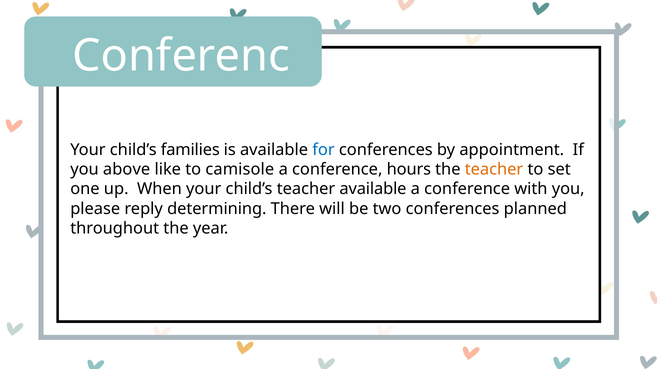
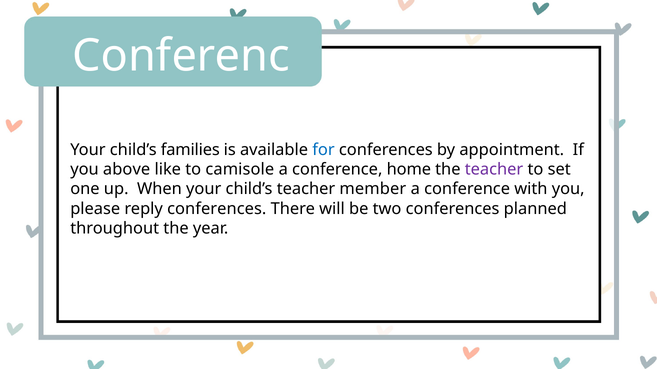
hours: hours -> home (409, 170)
teacher colour: orange -> purple (494, 170)
teacher available: available -> member (373, 189)
reply determining: determining -> conferences (217, 209)
